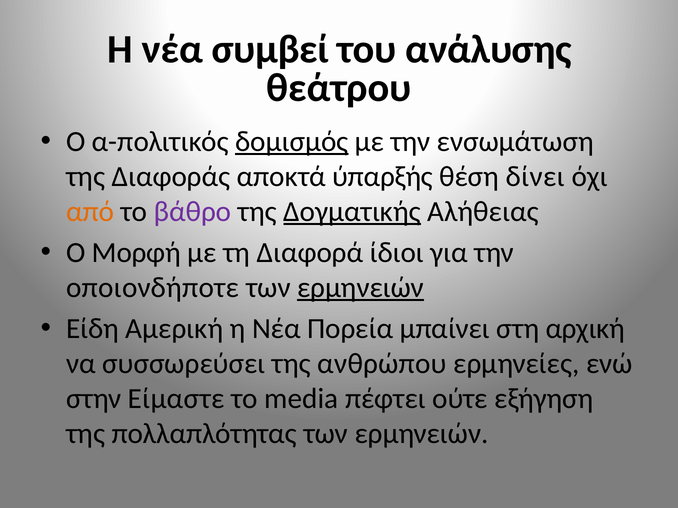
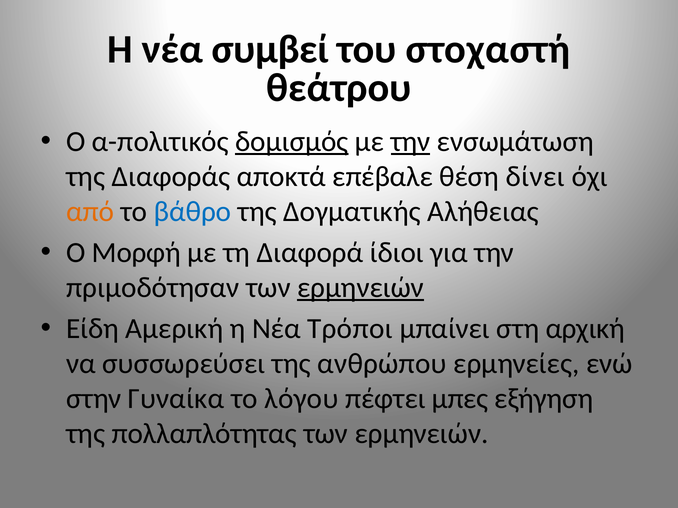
ανάλυσης: ανάλυσης -> στοχαστή (488, 49)
την underline: none -> present (411, 142)
ύπαρξής: ύπαρξής -> επέβαλε (383, 177)
βάθρο colour: purple -> blue (193, 212)
Δογματικής underline: present -> none (352, 212)
οποιονδήποτε: οποιονδήποτε -> πριμοδότησαν (153, 288)
Πορεία: Πορεία -> Τρόποι (350, 329)
Είμαστε: Είμαστε -> Γυναίκα (176, 399)
media: media -> λόγου (301, 399)
ούτε: ούτε -> μπες (460, 399)
